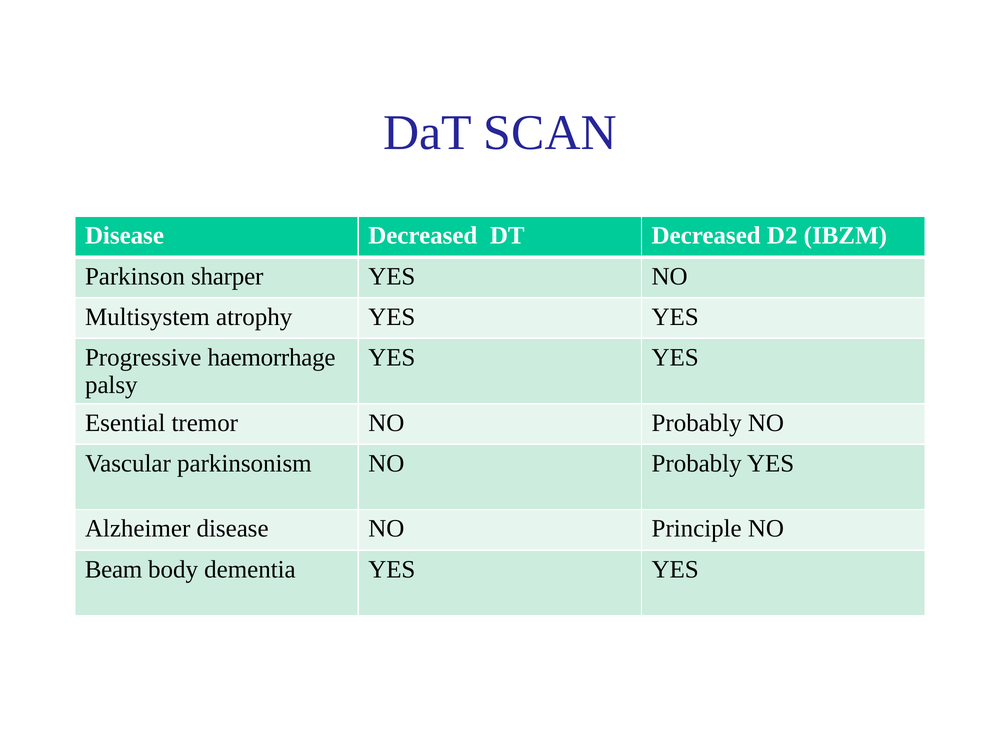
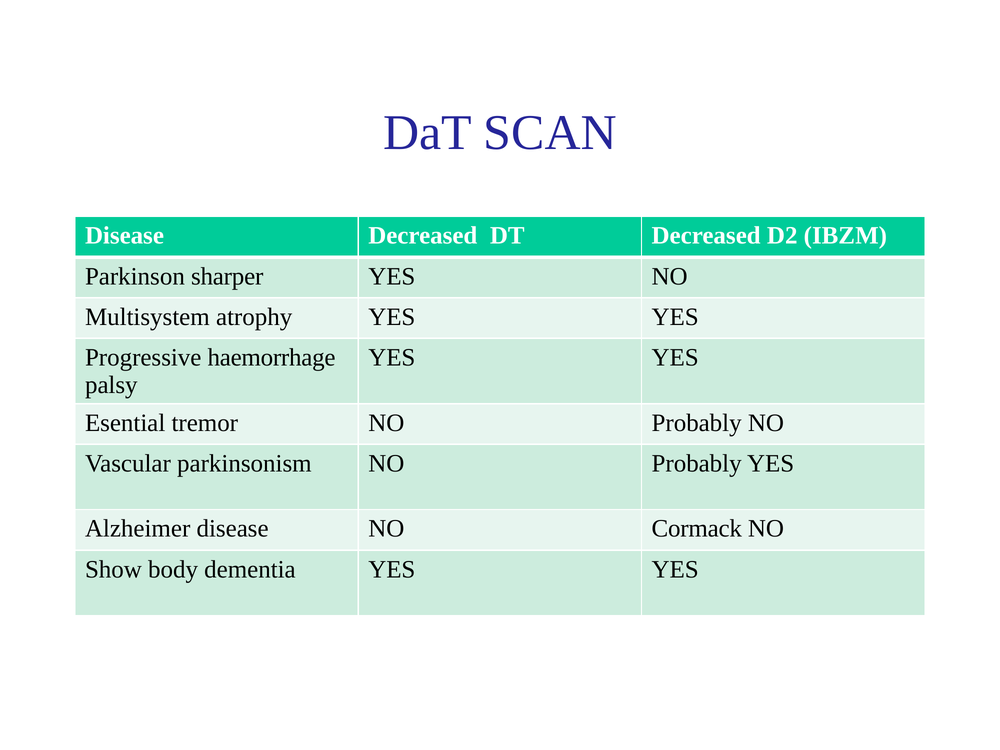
Principle: Principle -> Cormack (697, 529)
Beam: Beam -> Show (113, 569)
